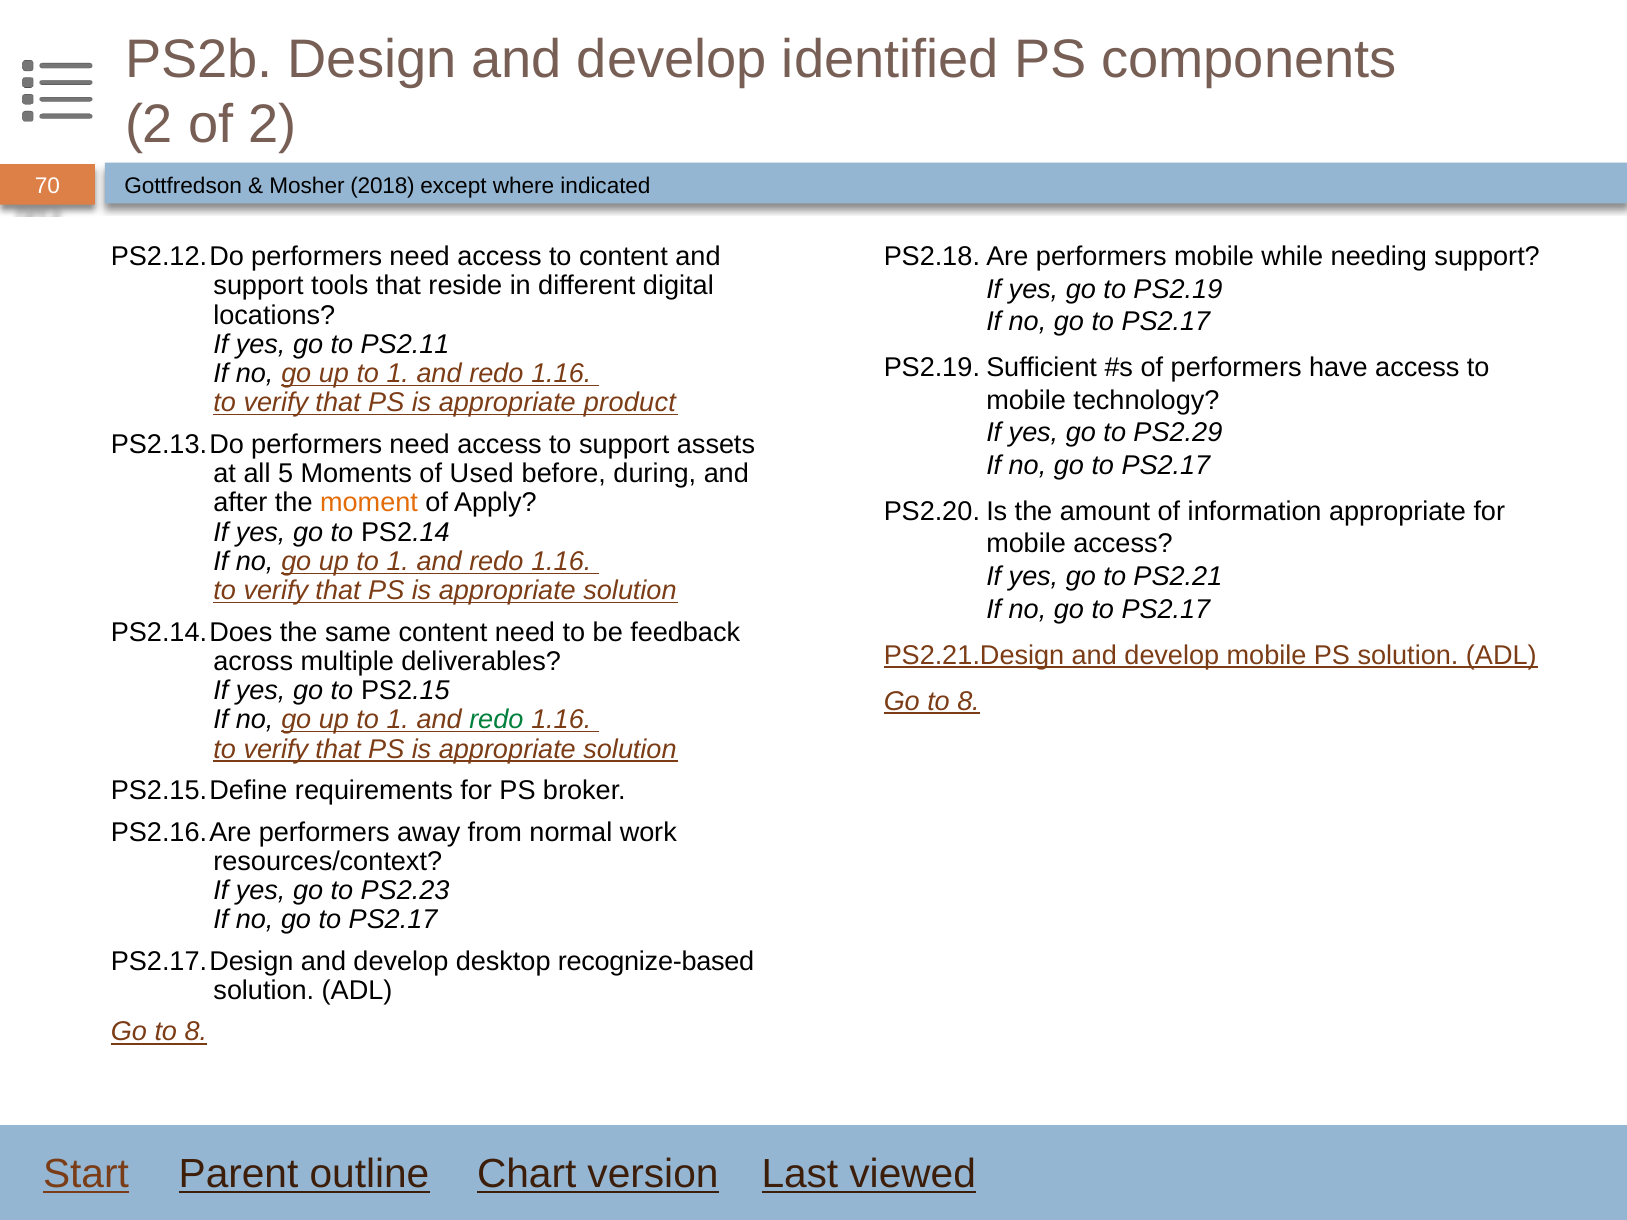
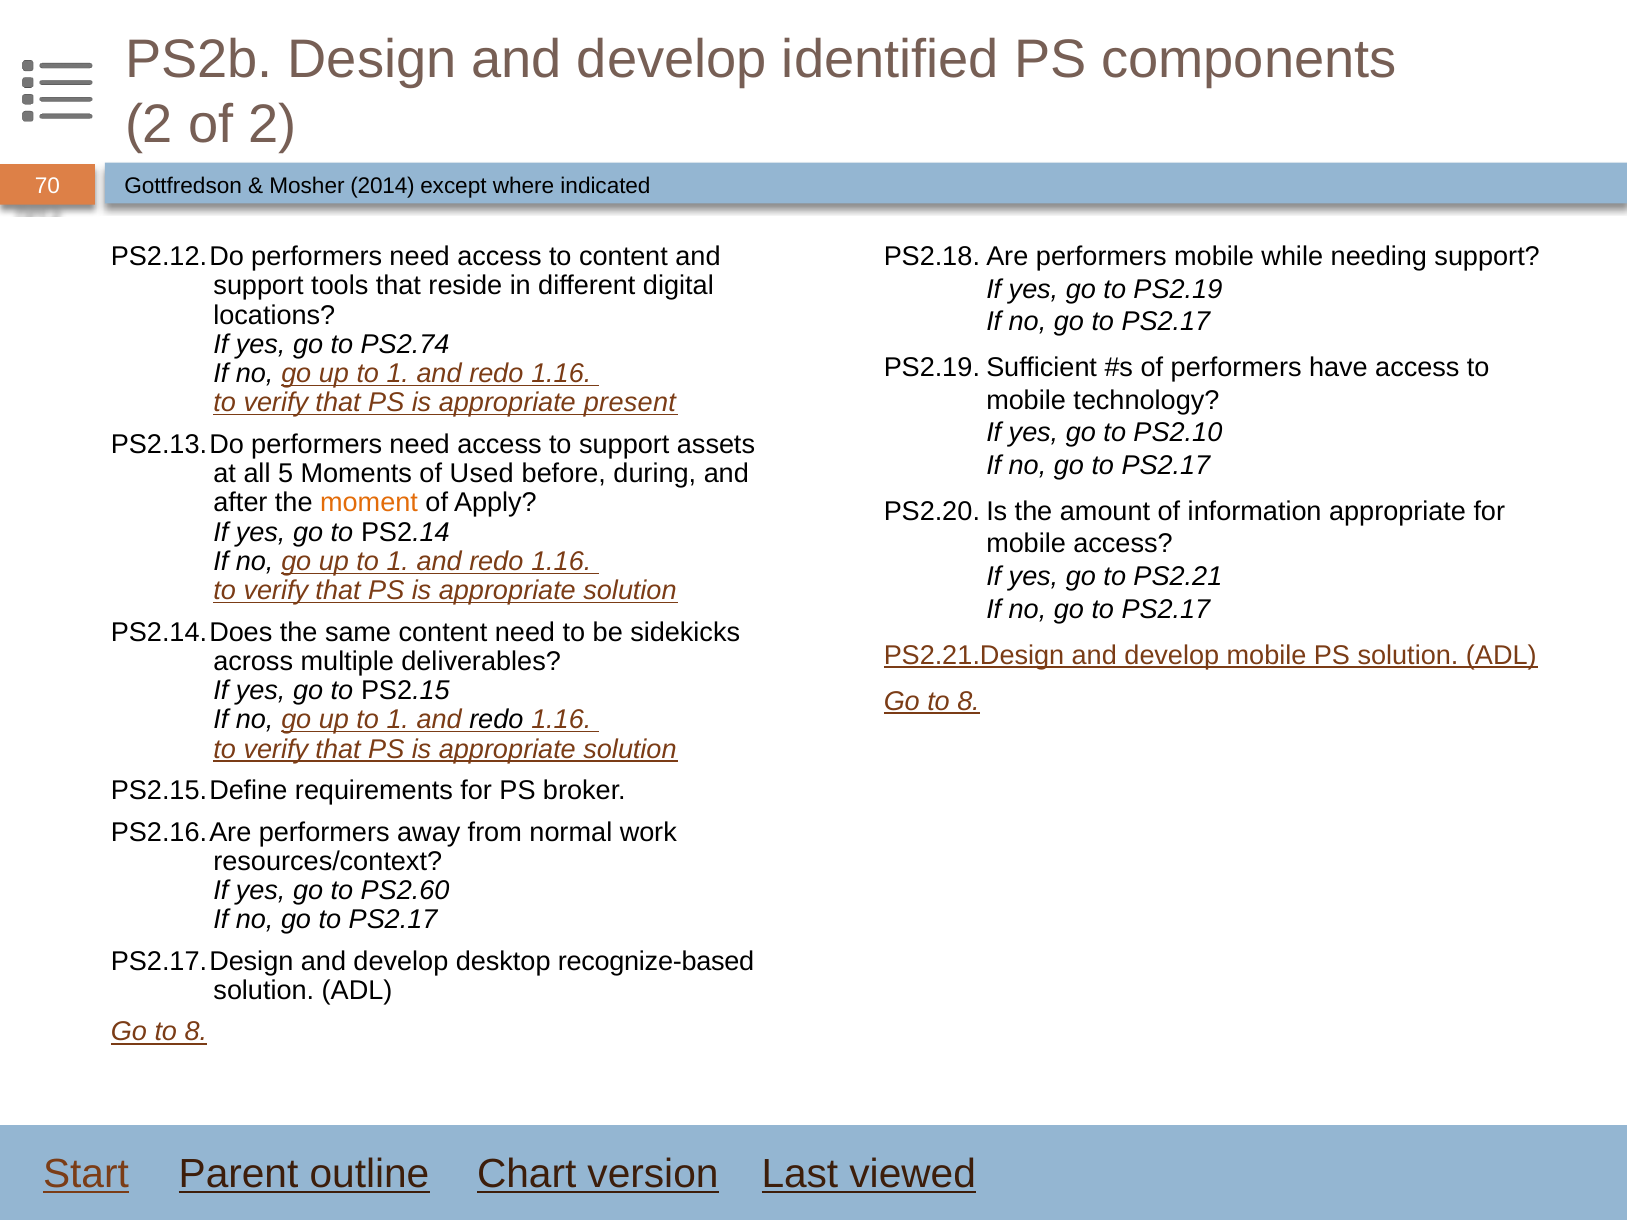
2018: 2018 -> 2014 (383, 186)
PS2.11: PS2.11 -> PS2.74 (405, 344)
product: product -> present (630, 403)
PS2.29: PS2.29 -> PS2.10 (1178, 433)
feedback: feedback -> sidekicks (685, 632)
redo colour: green -> black (496, 720)
PS2.23: PS2.23 -> PS2.60 (405, 891)
